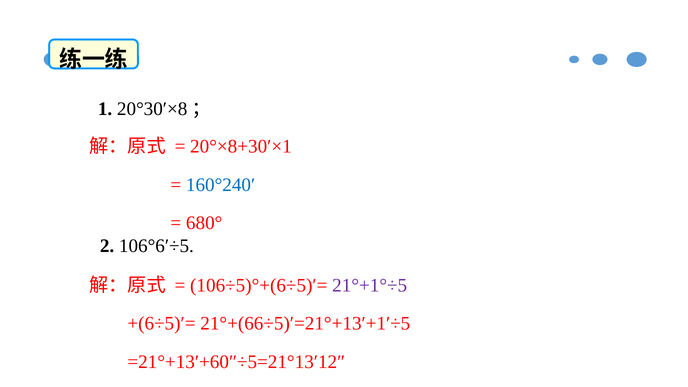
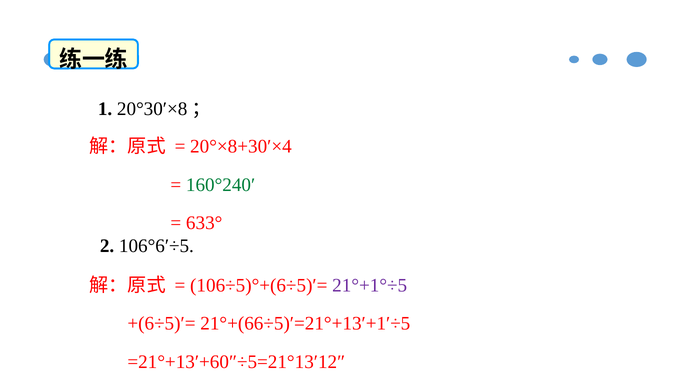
20°×8+30′×1: 20°×8+30′×1 -> 20°×8+30′×4 (241, 147)
160°240′ colour: blue -> green (221, 185)
680°: 680° -> 633° (204, 223)
